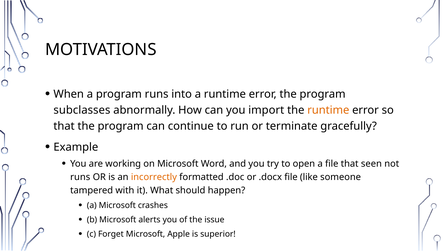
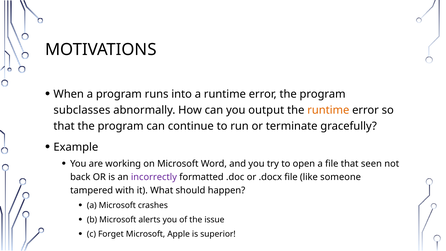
import: import -> output (266, 110)
runs: runs -> back (80, 177)
incorrectly colour: orange -> purple (154, 177)
